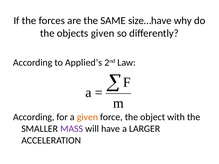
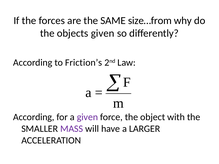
size…have: size…have -> size…from (150, 21)
Applied’s: Applied’s -> Friction’s (84, 63)
given colour: orange -> purple (87, 117)
